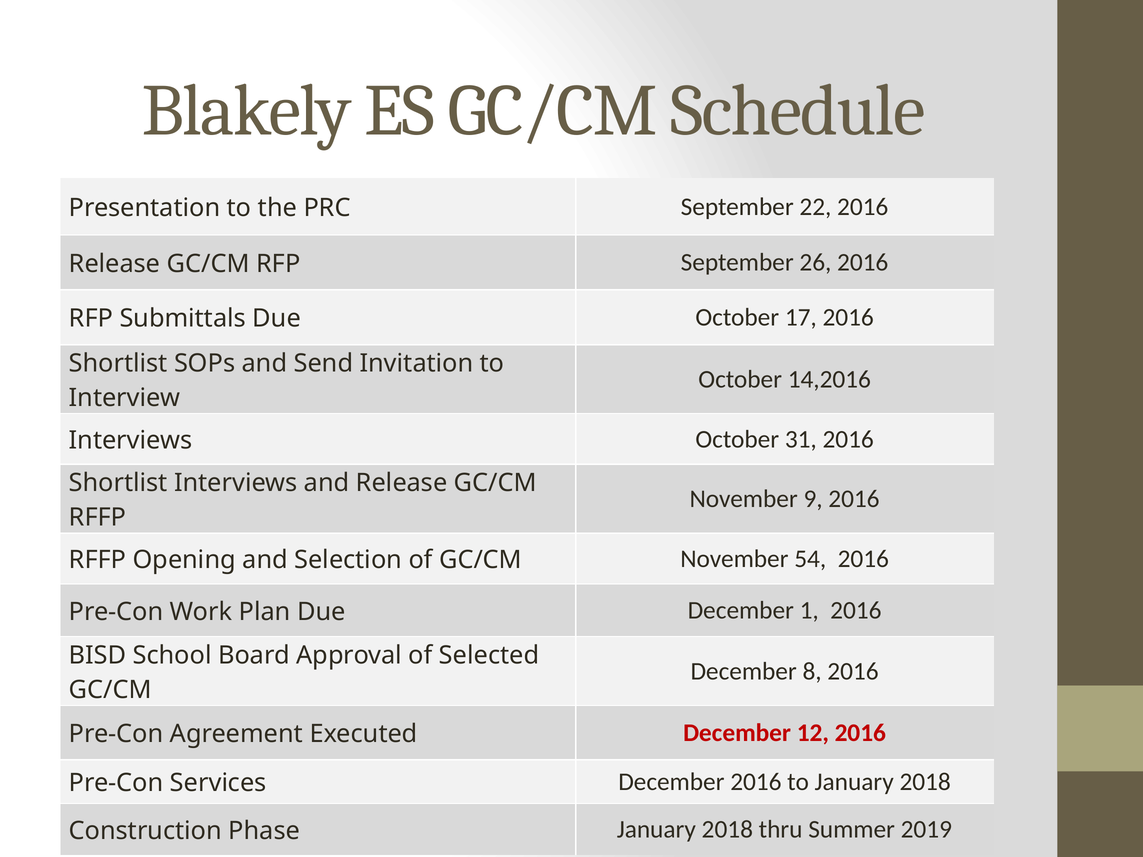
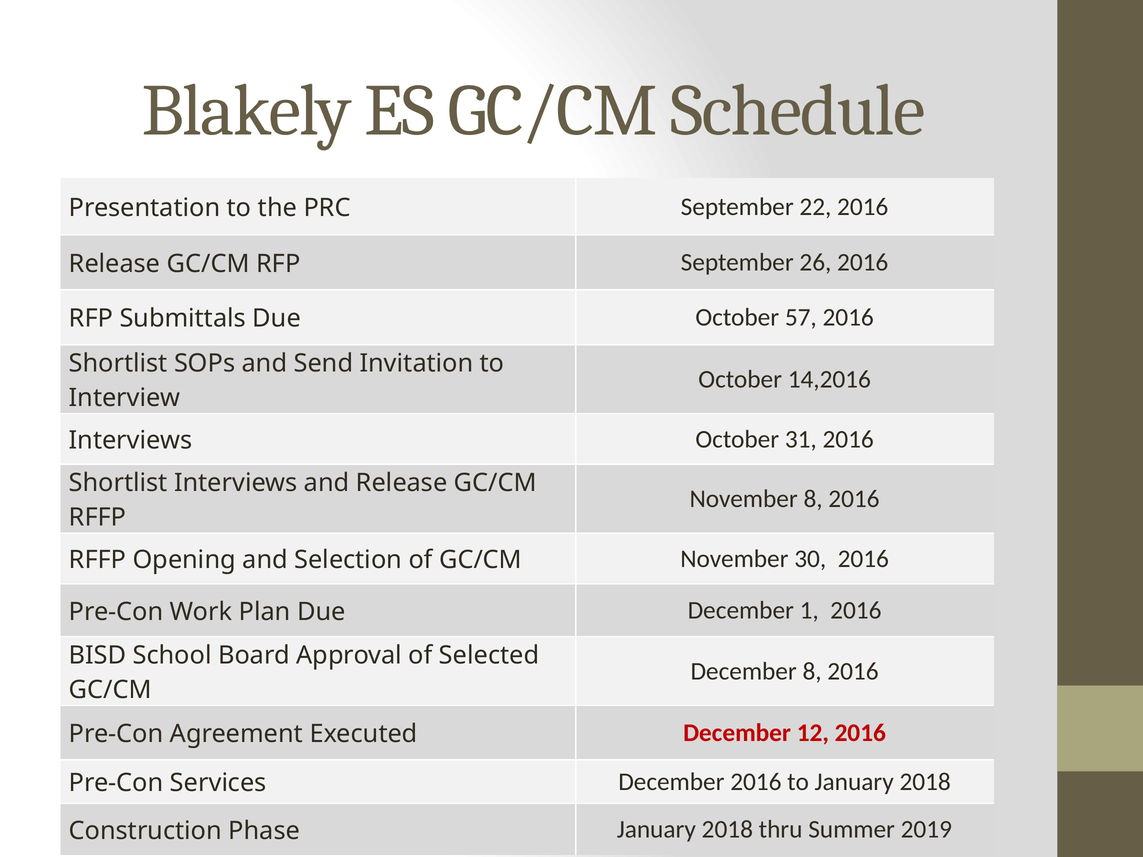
17: 17 -> 57 (801, 317)
November 9: 9 -> 8 (813, 499)
54: 54 -> 30 (810, 559)
